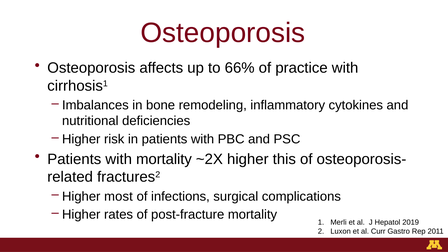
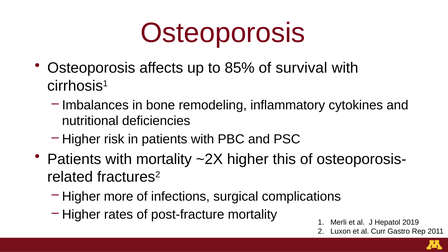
66%: 66% -> 85% (240, 68)
practice: practice -> survival (301, 68)
most: most -> more (119, 196)
